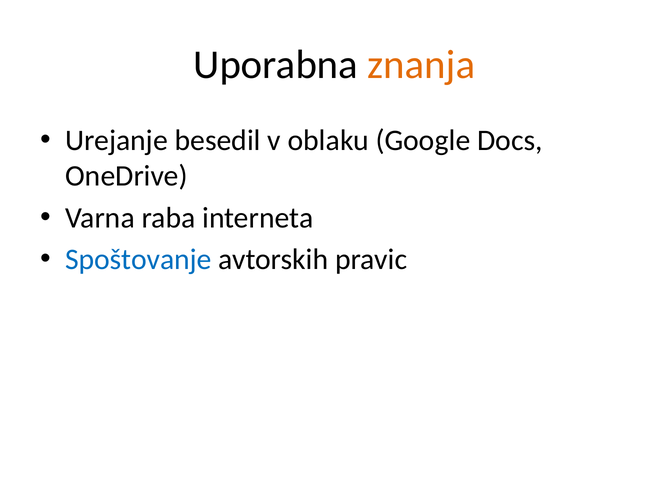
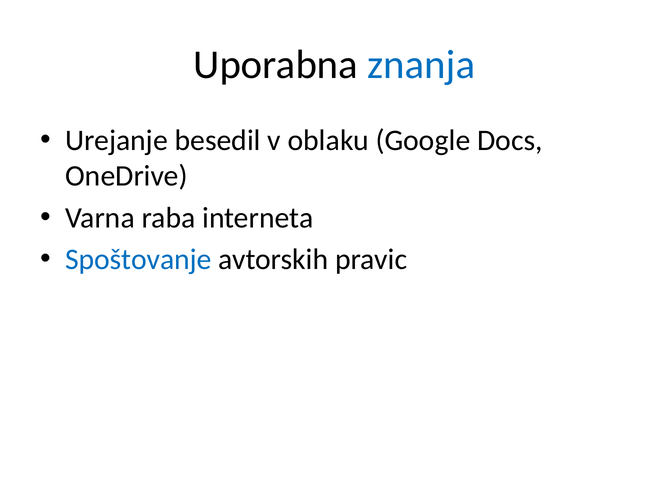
znanja colour: orange -> blue (421, 65)
